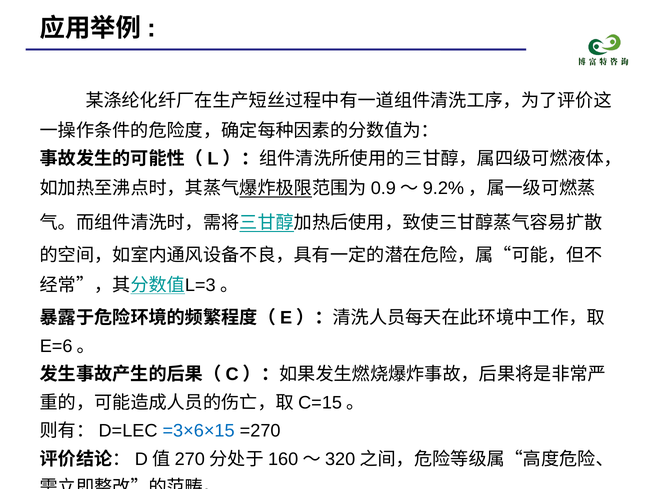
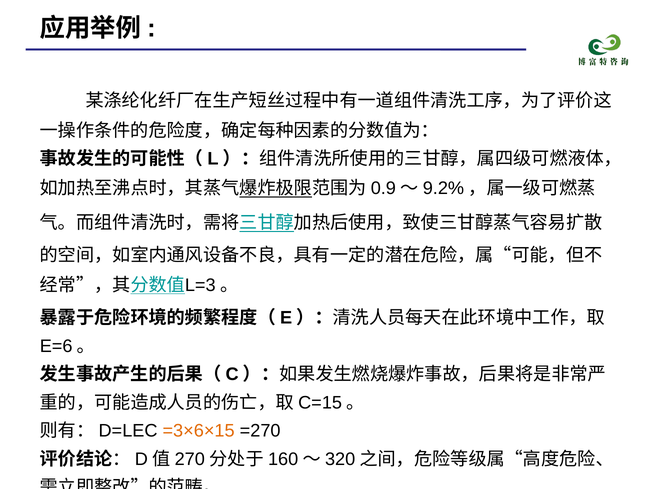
=3×6×15 colour: blue -> orange (199, 431)
